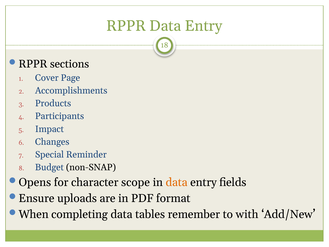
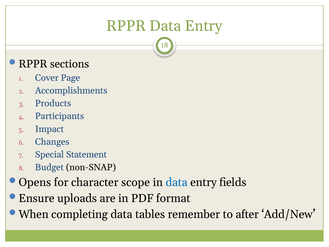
Reminder: Reminder -> Statement (86, 154)
data colour: orange -> blue (177, 182)
with: with -> after (247, 214)
